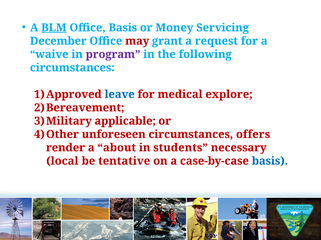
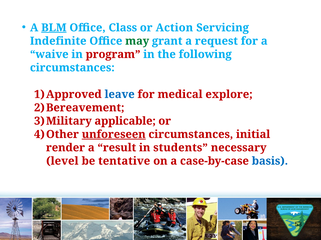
Office Basis: Basis -> Class (123, 28)
Money: Money -> Action (174, 28)
December: December -> Indefinite (58, 41)
may colour: red -> green (137, 41)
program colour: purple -> red (113, 55)
unforeseen underline: none -> present (114, 135)
offers: offers -> initial (253, 135)
about: about -> result (117, 148)
local: local -> level (62, 161)
